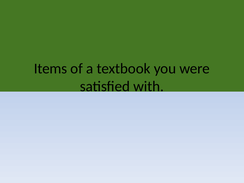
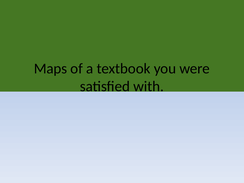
Items: Items -> Maps (50, 69)
